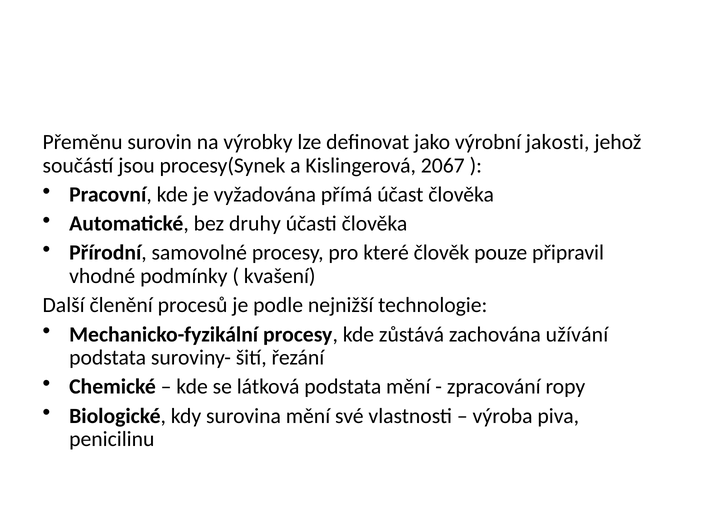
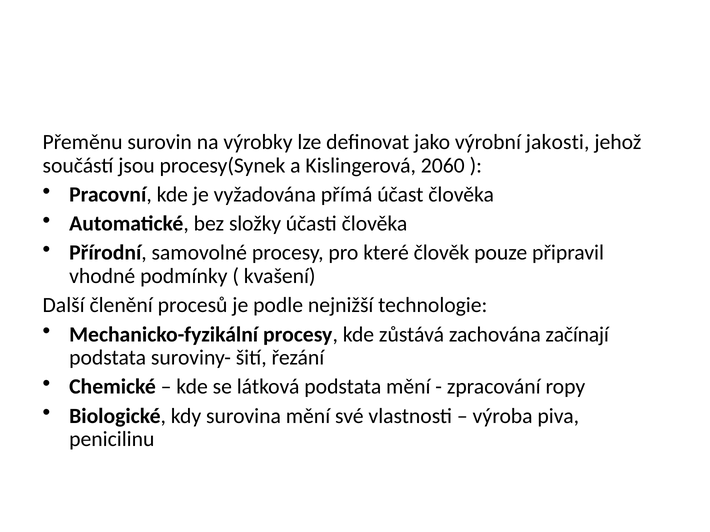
2067: 2067 -> 2060 (443, 166)
druhy: druhy -> složky (255, 224)
užívání: užívání -> začínají (577, 335)
